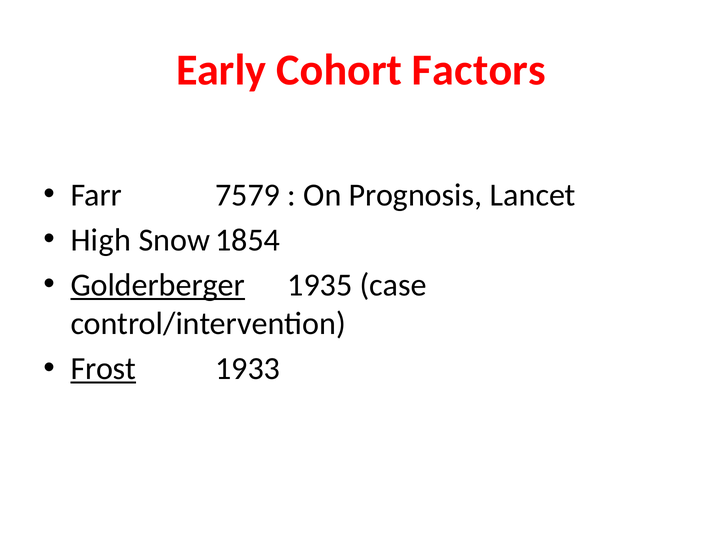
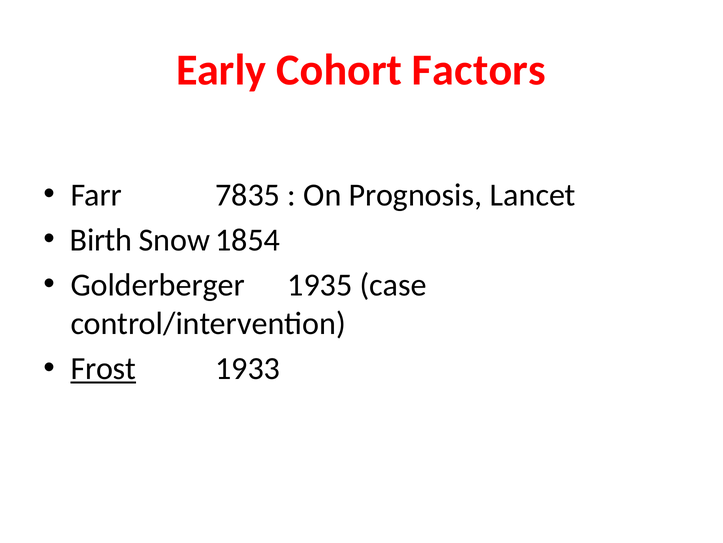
7579: 7579 -> 7835 (248, 195)
High: High -> Birth (101, 240)
Golderberger underline: present -> none (158, 285)
